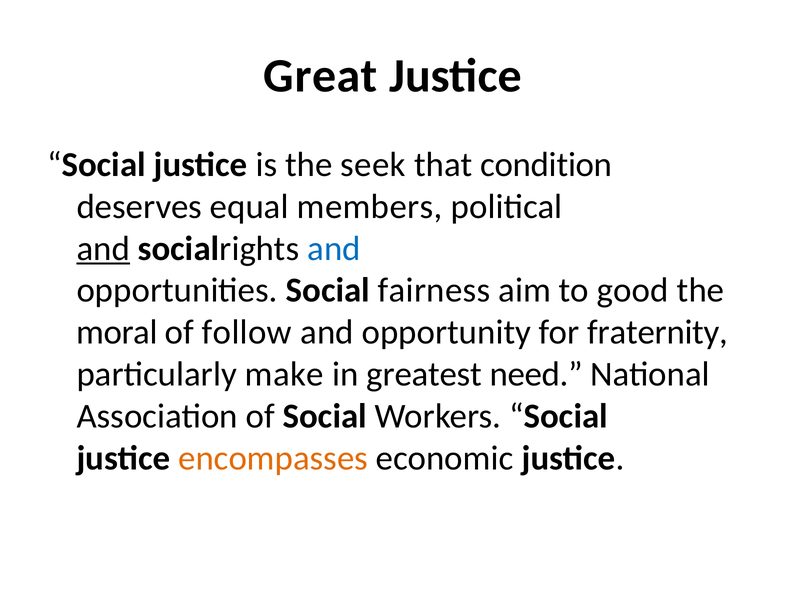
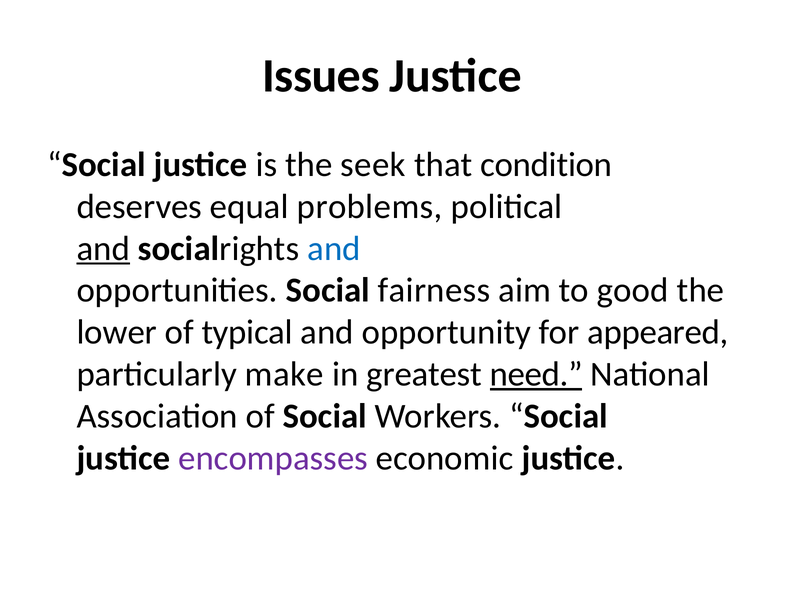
Great: Great -> Issues (321, 76)
members: members -> problems (370, 207)
moral: moral -> lower (117, 332)
follow: follow -> typical (247, 332)
fraternity: fraternity -> appeared (658, 332)
need underline: none -> present (536, 374)
encompasses colour: orange -> purple (273, 458)
